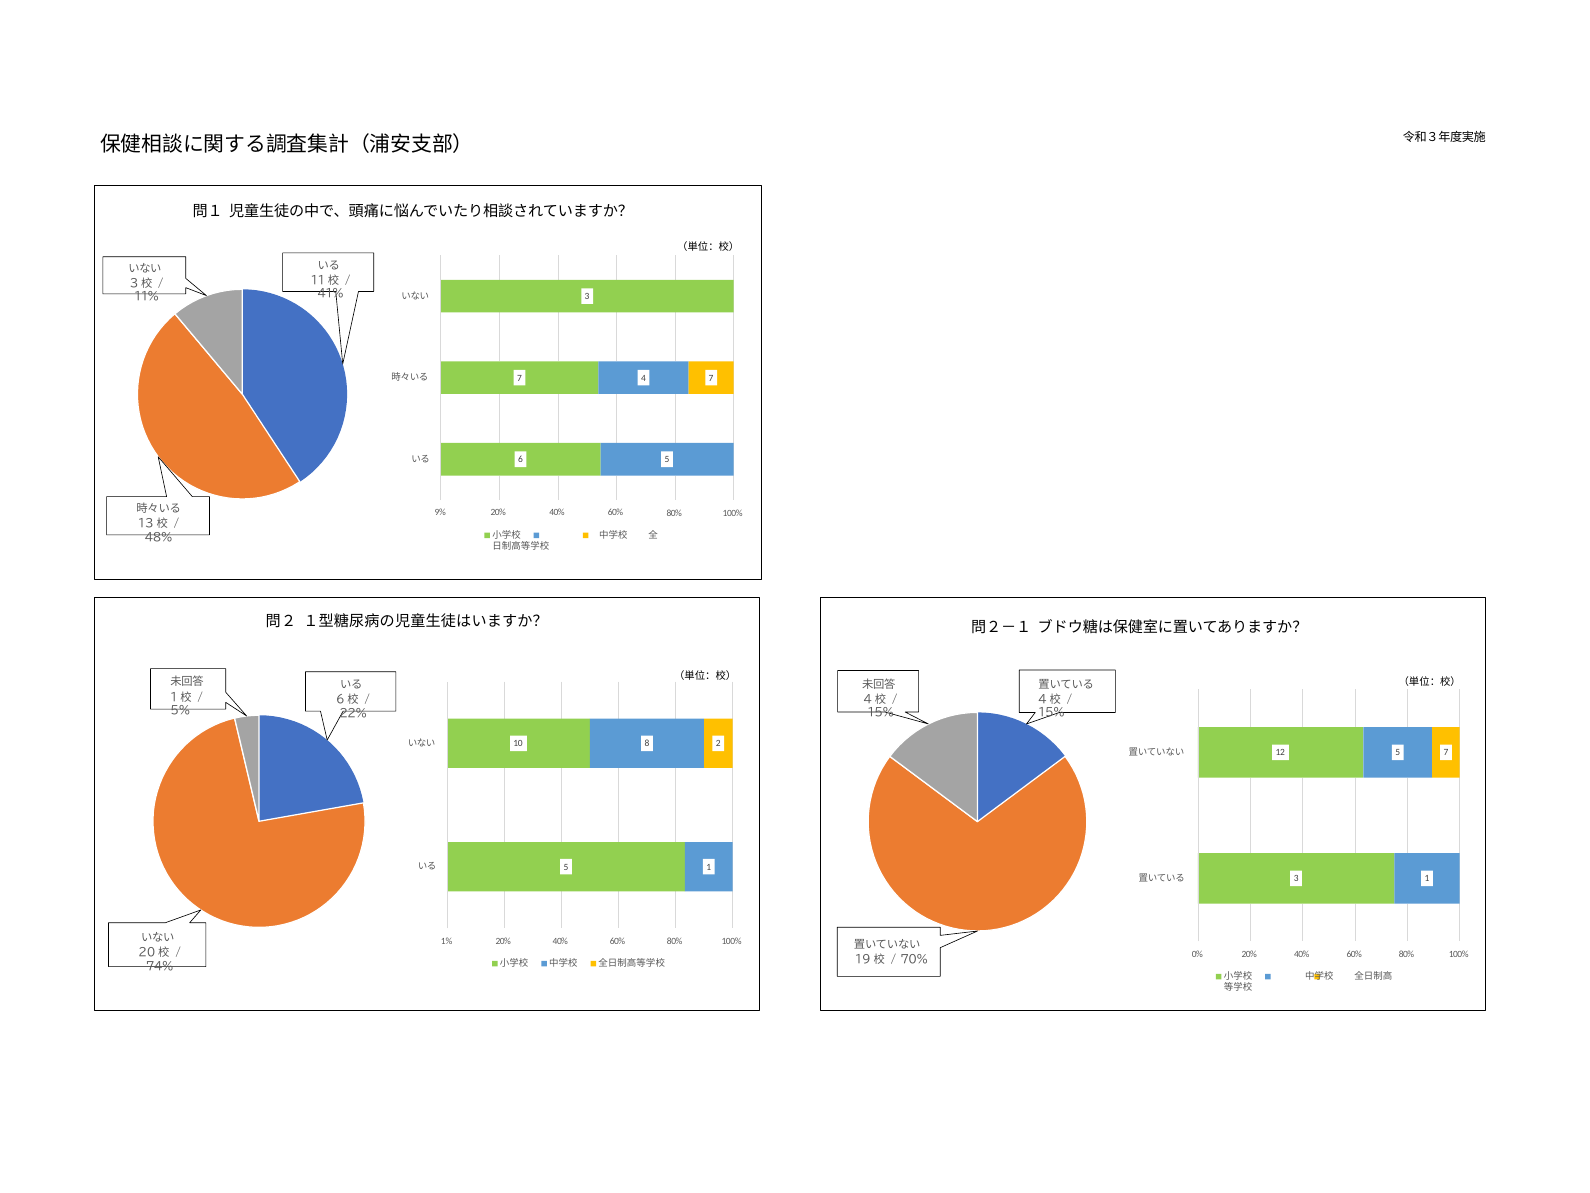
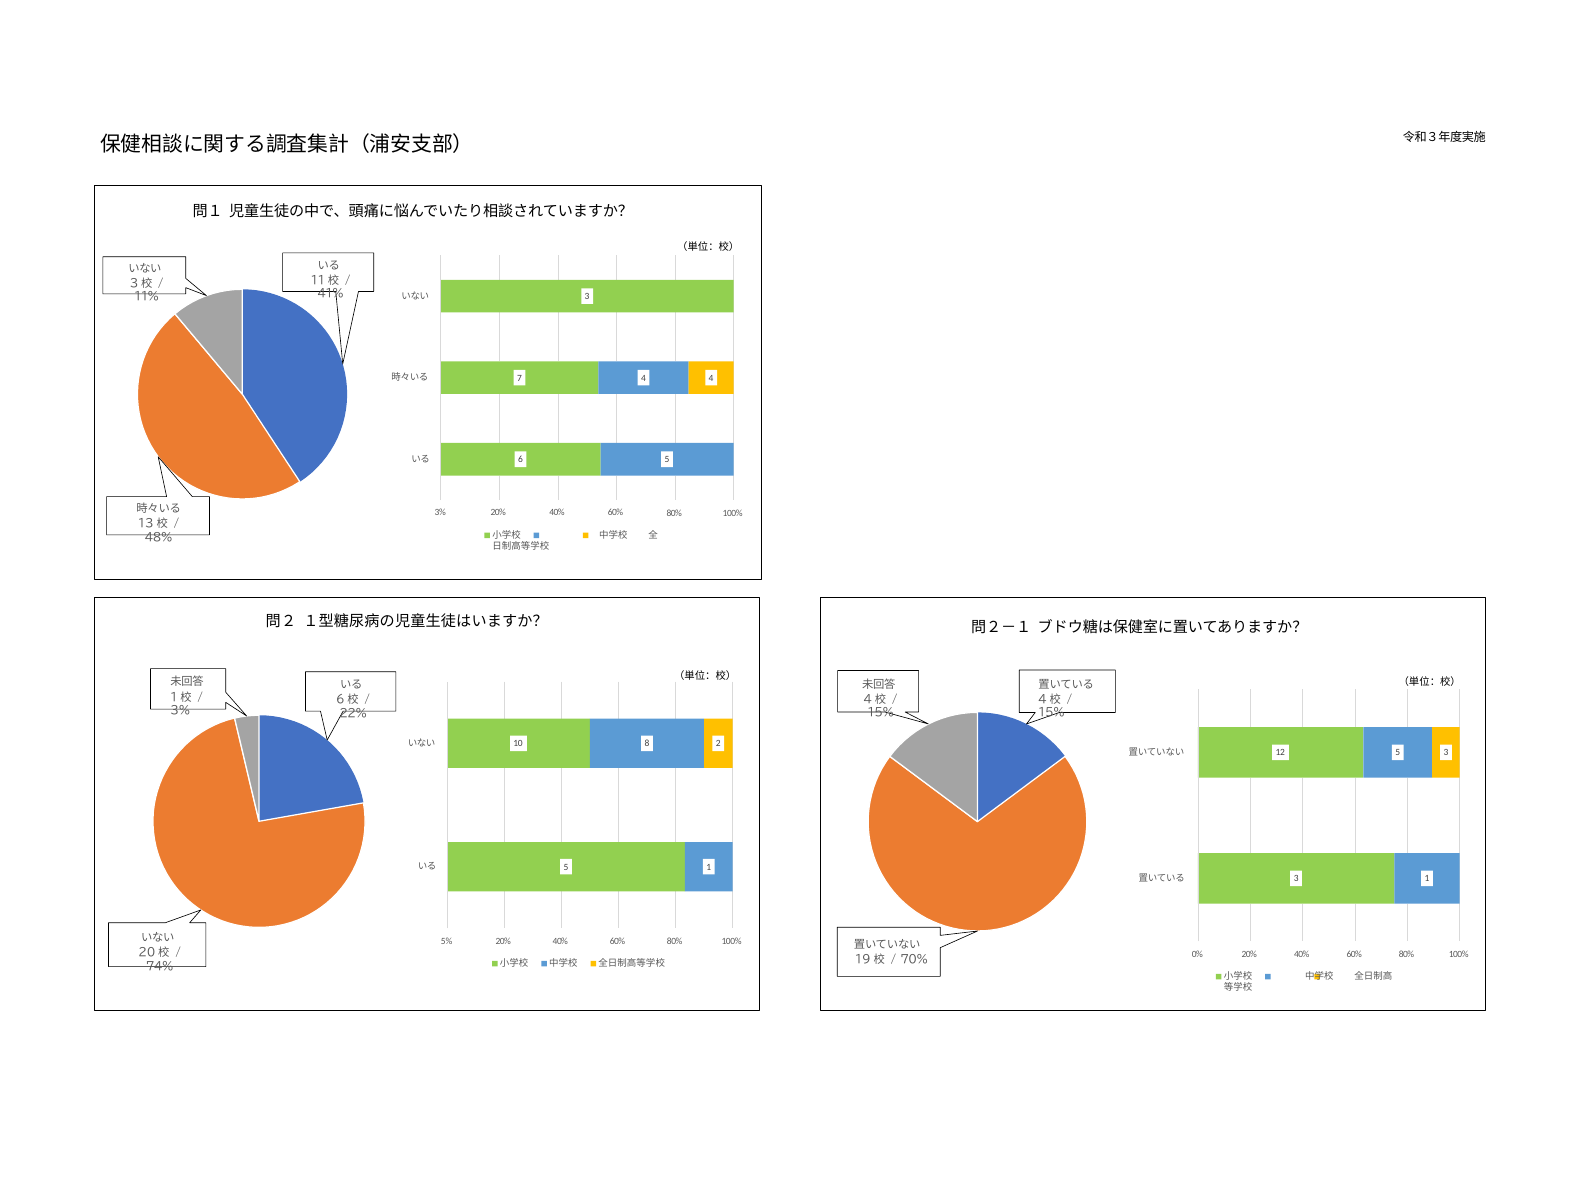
4 7: 7 -> 4 (711, 378)
9%: 9% -> 3% (440, 513)
5%: 5% -> 3% (180, 711)
5 7: 7 -> 3 (1446, 752)
1%: 1% -> 5% (447, 941)
